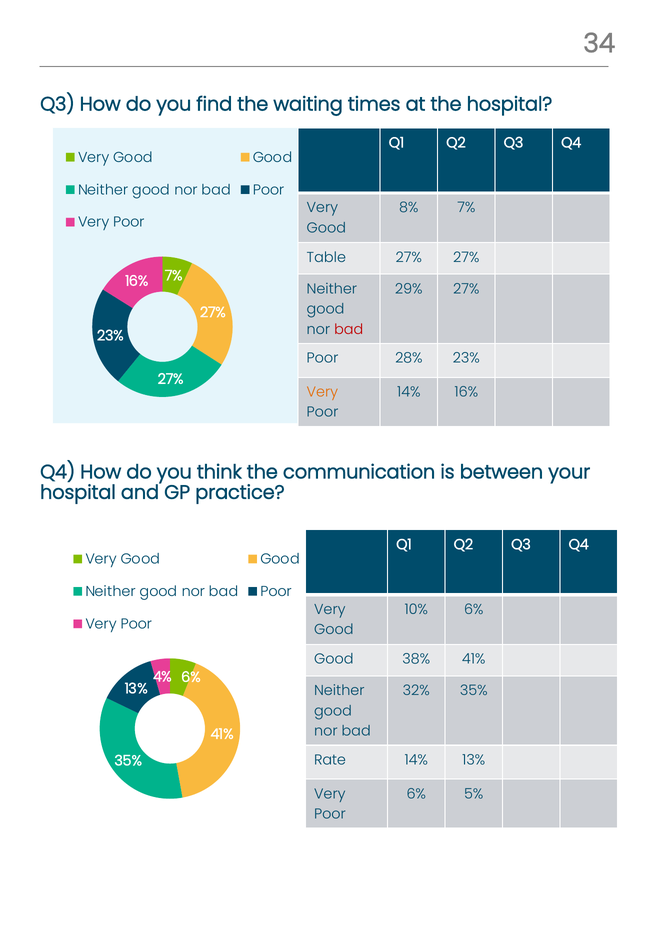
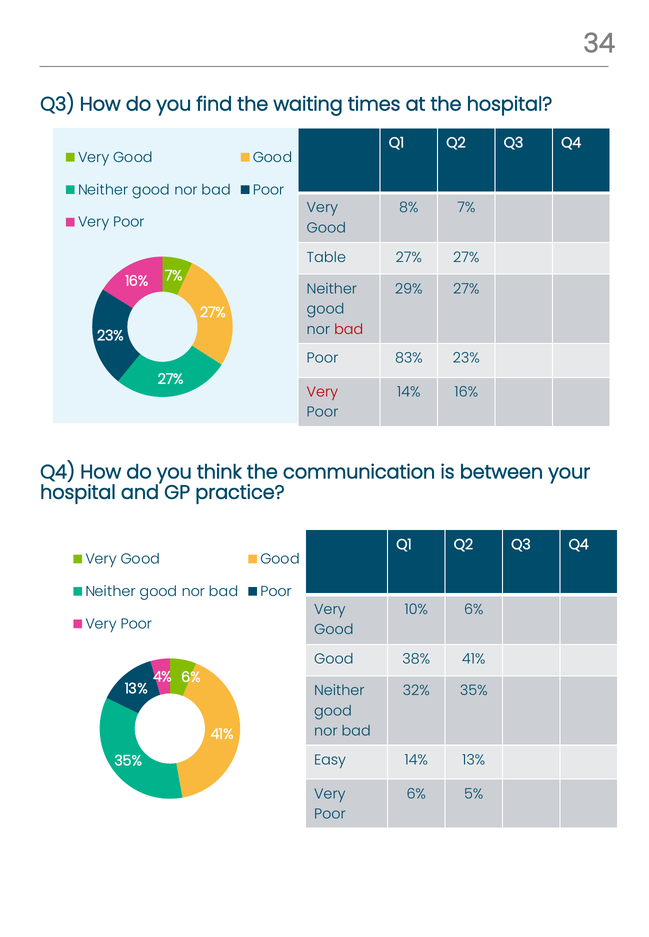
28%: 28% -> 83% (409, 358)
Very colour: orange -> red (322, 392)
Rate: Rate -> Easy (330, 760)
